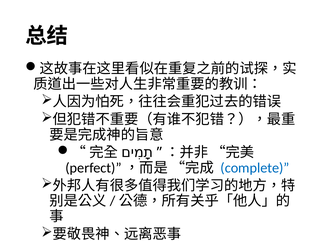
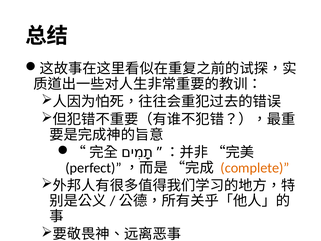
complete colour: blue -> orange (255, 168)
